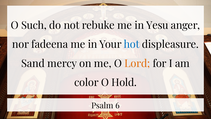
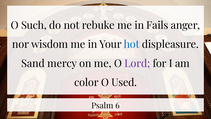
Yesu: Yesu -> Fails (157, 25)
fadeena: fadeena -> wisdom (50, 44)
Lord colour: orange -> purple (137, 63)
Hold: Hold -> Used (124, 82)
